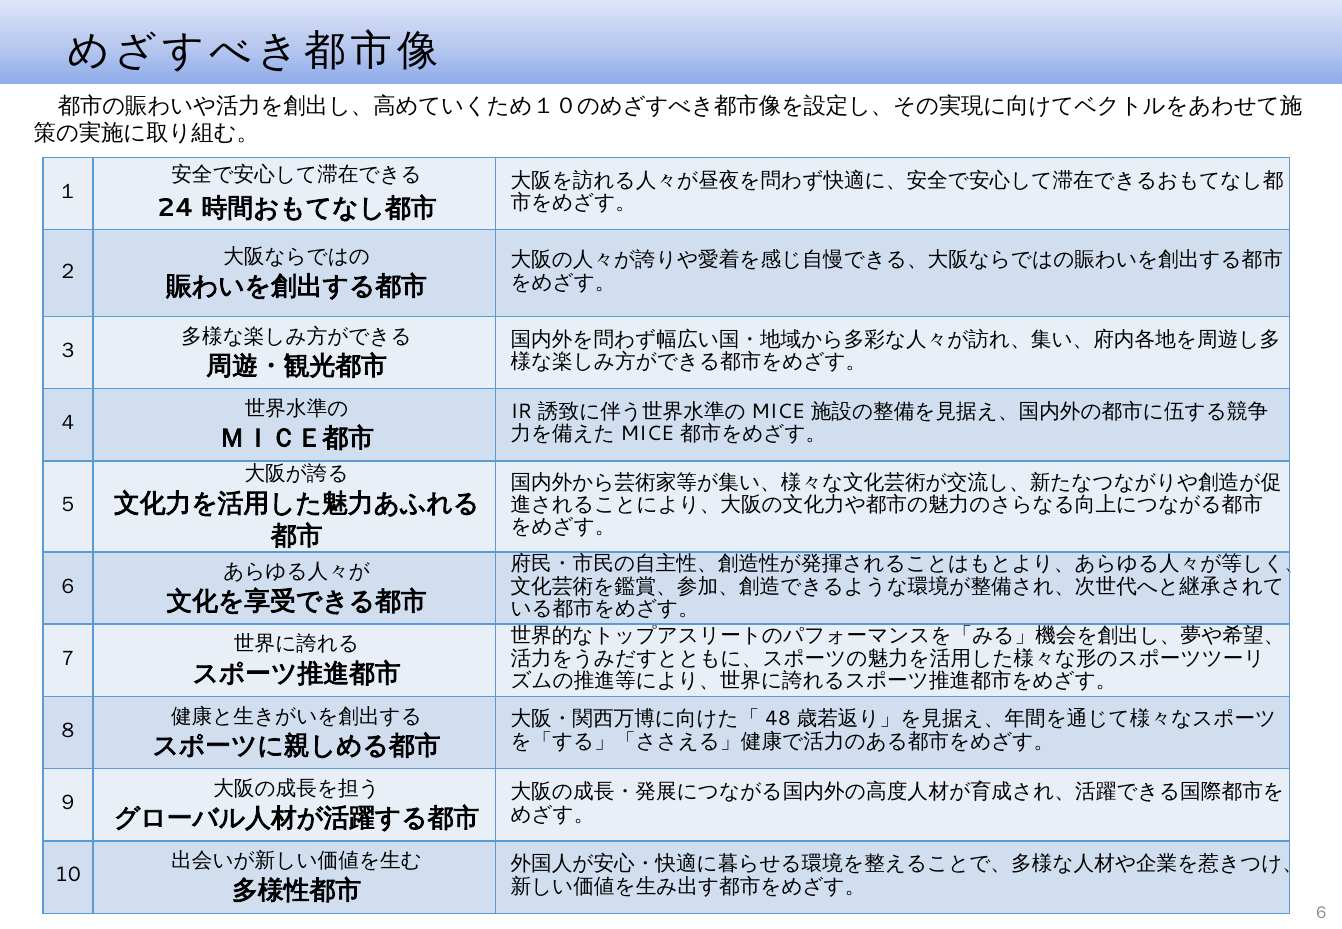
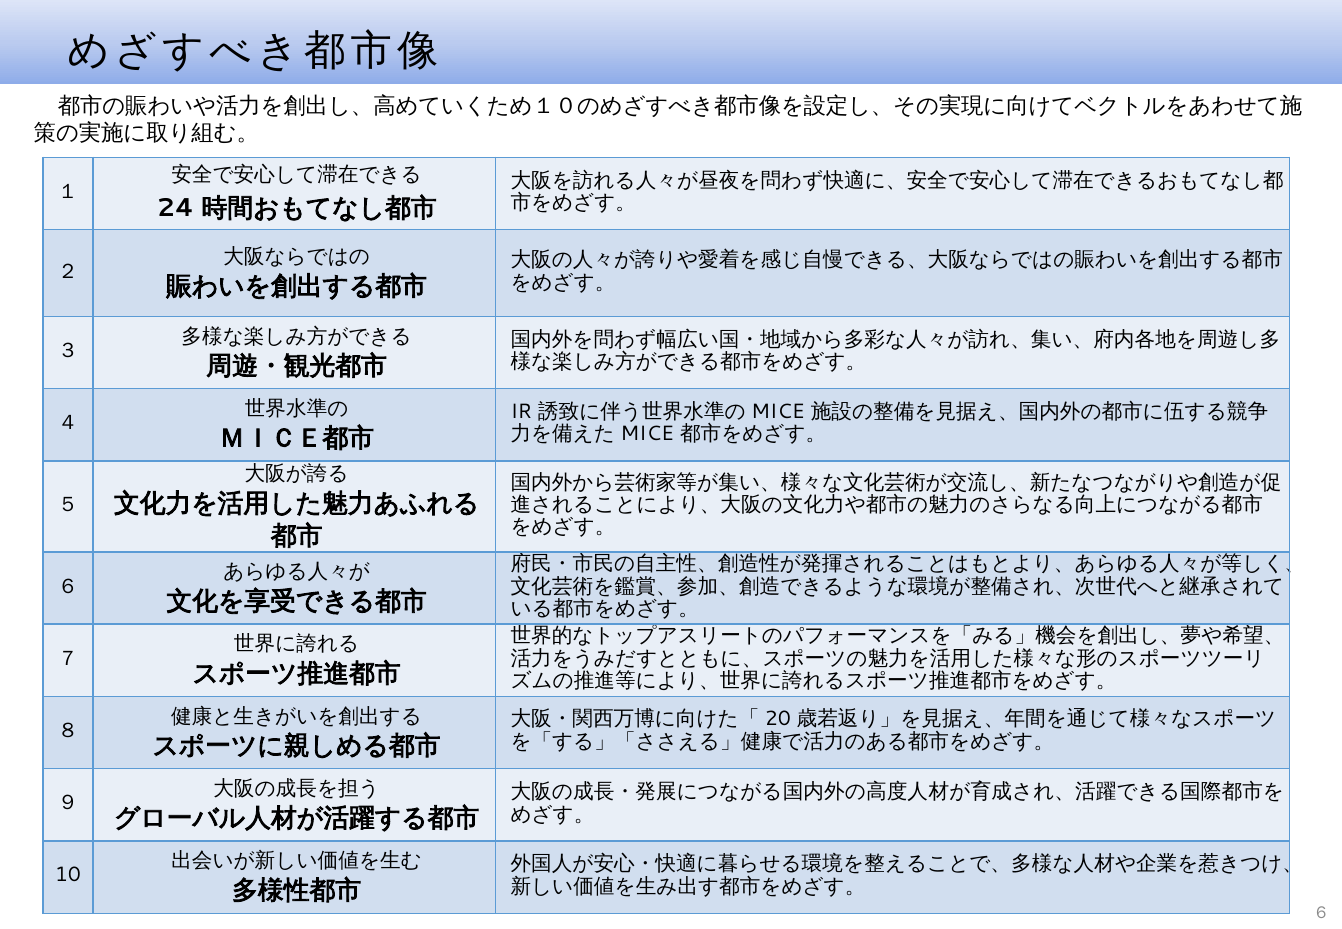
48: 48 -> 20 (778, 719)
